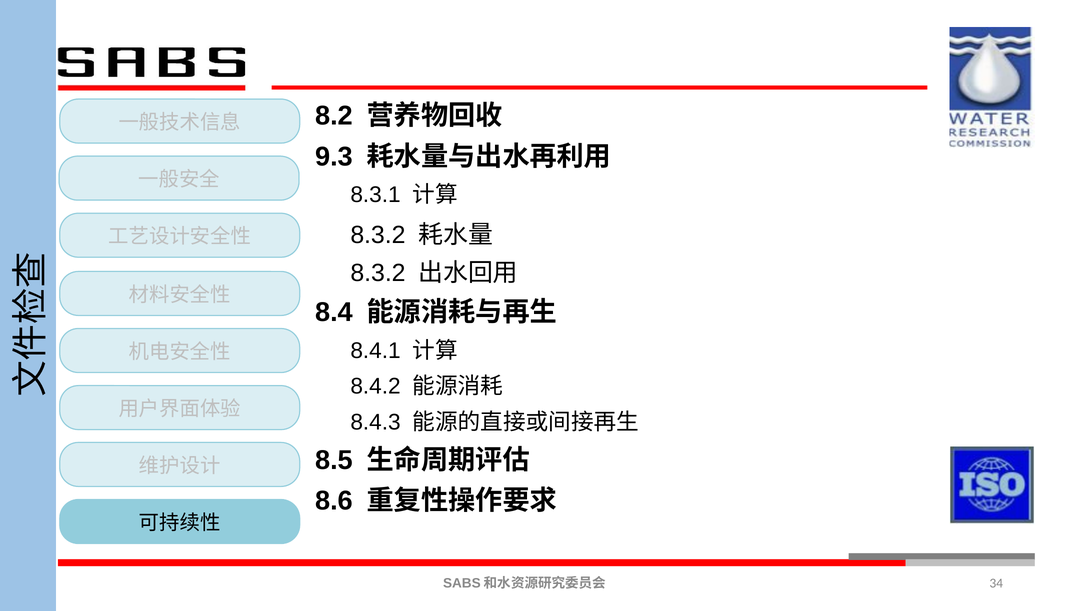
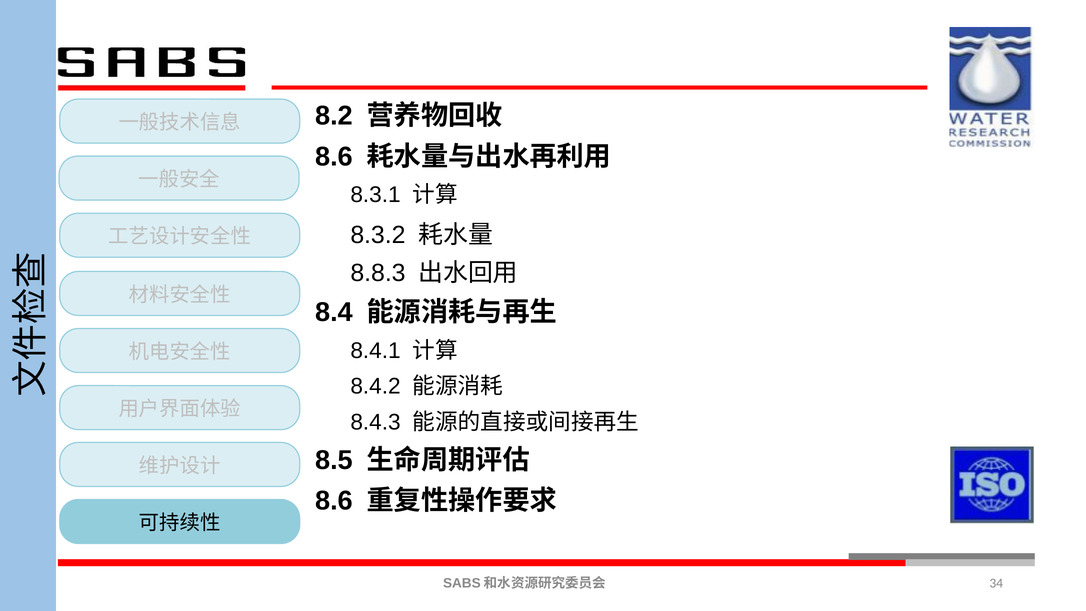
9.3: 9.3 -> 8.6 (334, 157)
8.3.2: 8.3.2 -> 8.8.3 (378, 273)
